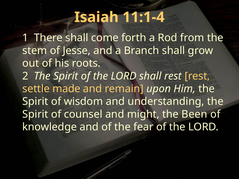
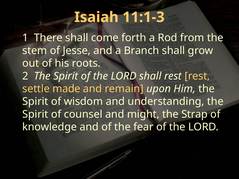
11:1-4: 11:1-4 -> 11:1-3 (143, 17)
Been: Been -> Strap (194, 114)
